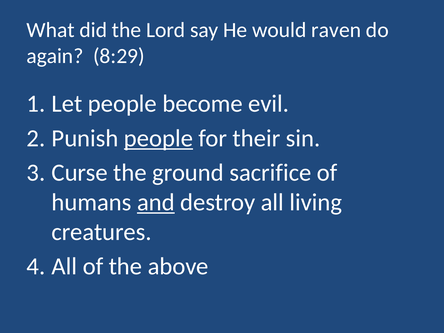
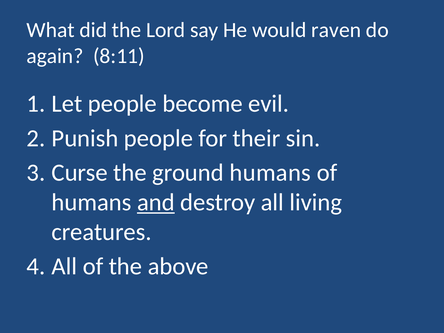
8:29: 8:29 -> 8:11 (119, 56)
people underline: present -> none (158, 138)
ground sacrifice: sacrifice -> humans (270, 173)
